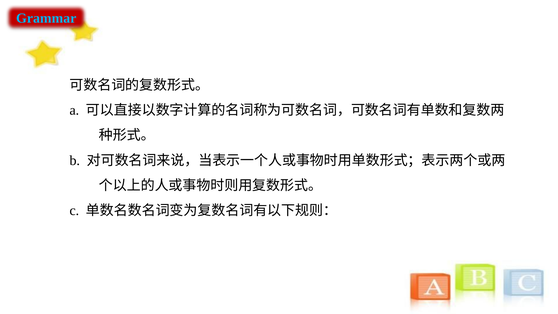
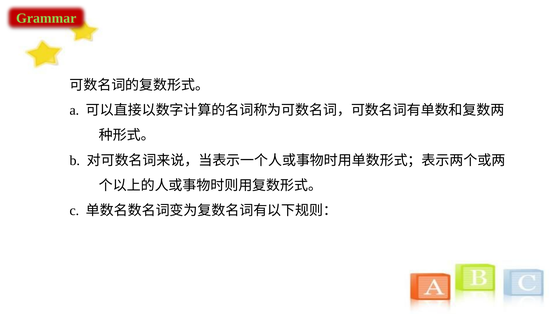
Grammar colour: light blue -> light green (46, 18)
